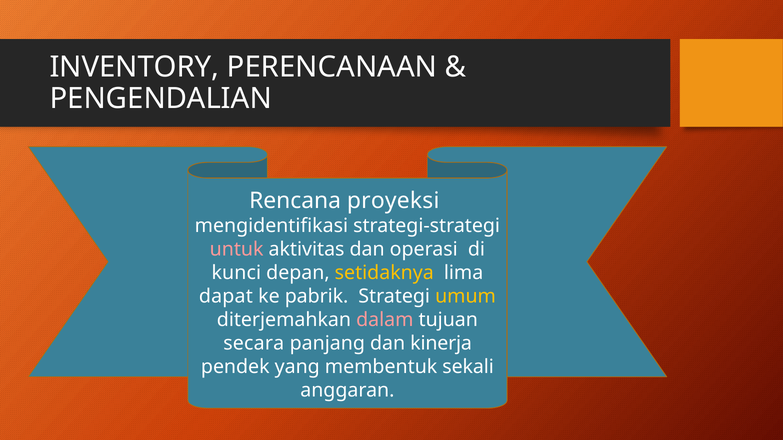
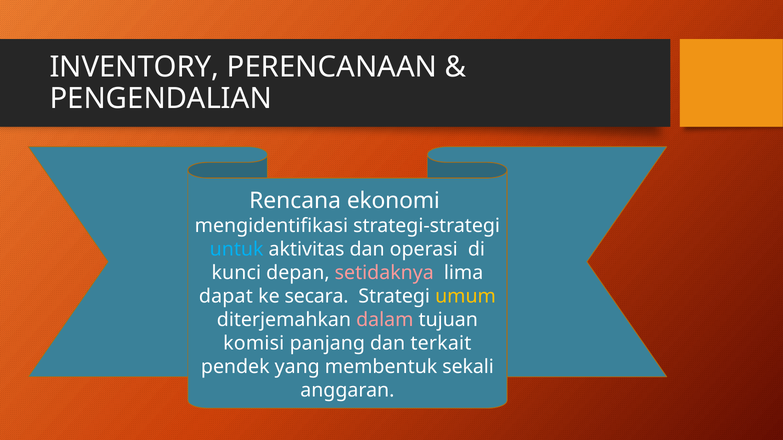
proyeksi: proyeksi -> ekonomi (393, 201)
untuk colour: pink -> light blue (237, 250)
setidaknya colour: yellow -> pink (384, 273)
pabrik: pabrik -> secara (317, 297)
secara: secara -> komisi (254, 344)
kinerja: kinerja -> terkait (441, 344)
